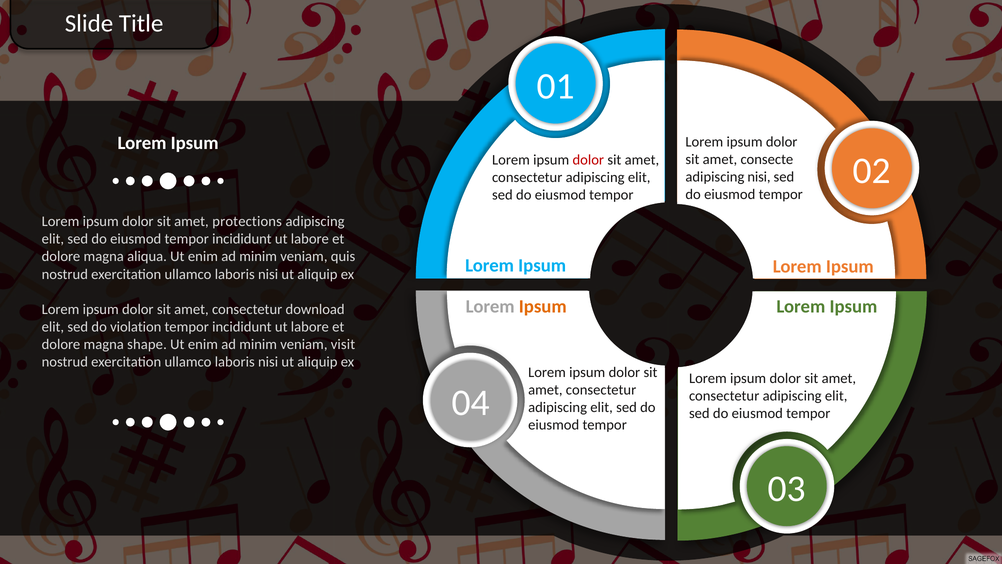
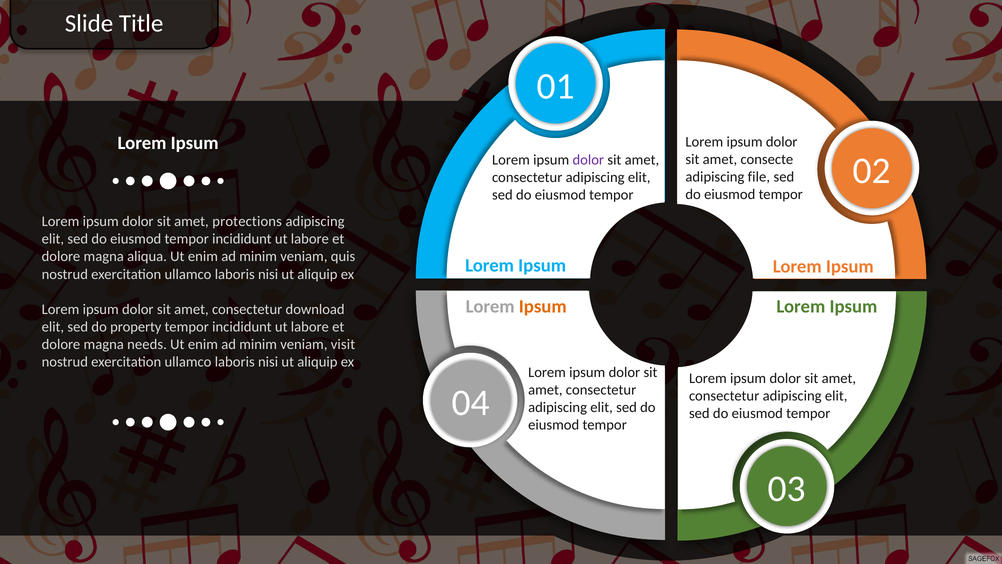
dolor colour: red -> purple (588, 160)
adipiscing nisi: nisi -> file (759, 177)
violation: violation -> property (136, 327)
shape: shape -> needs (147, 344)
